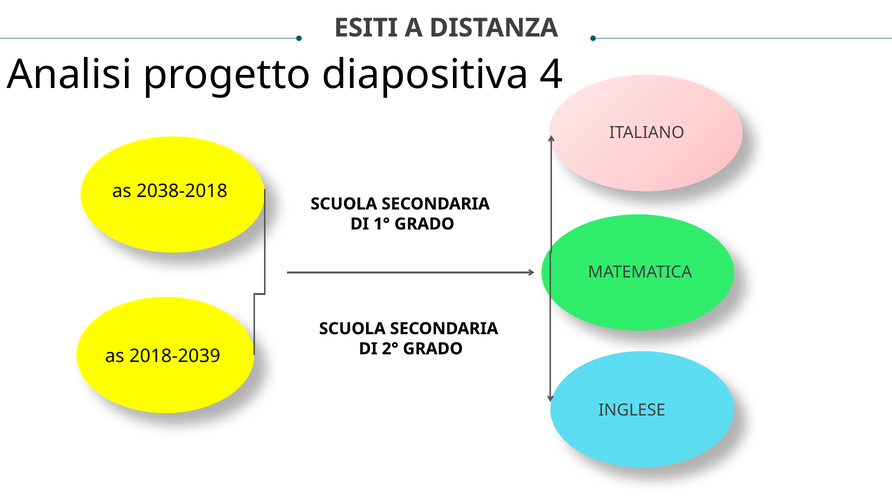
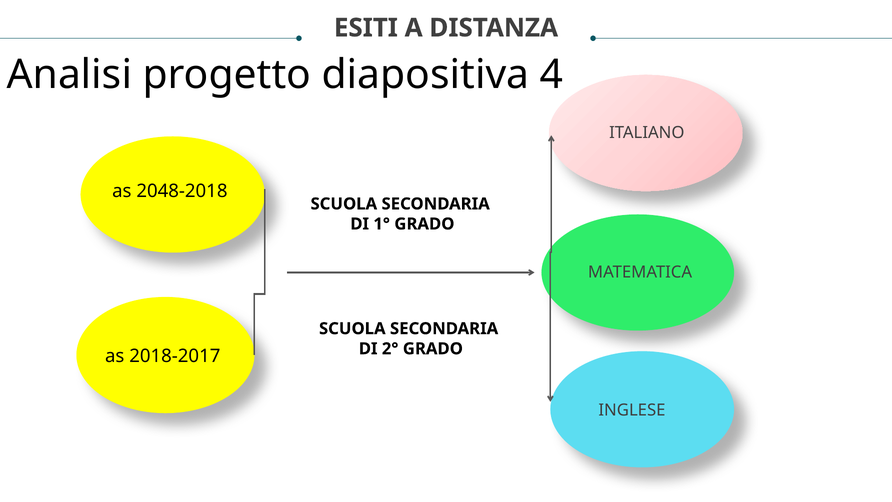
2038-2018: 2038-2018 -> 2048-2018 (182, 191)
2018-2039: 2018-2039 -> 2018-2017 (175, 356)
